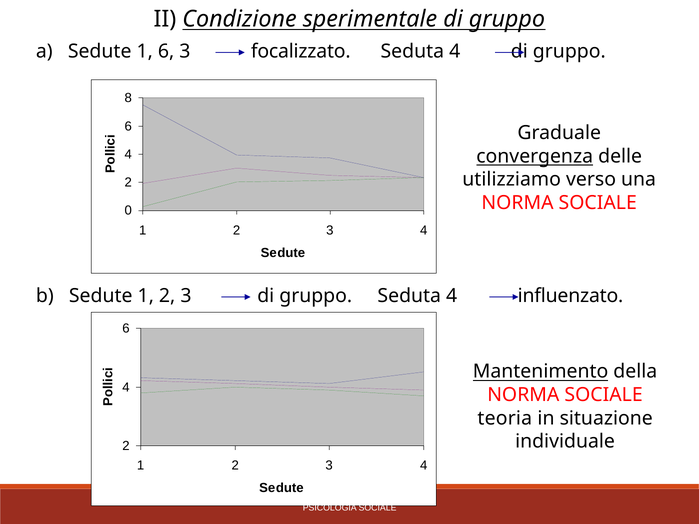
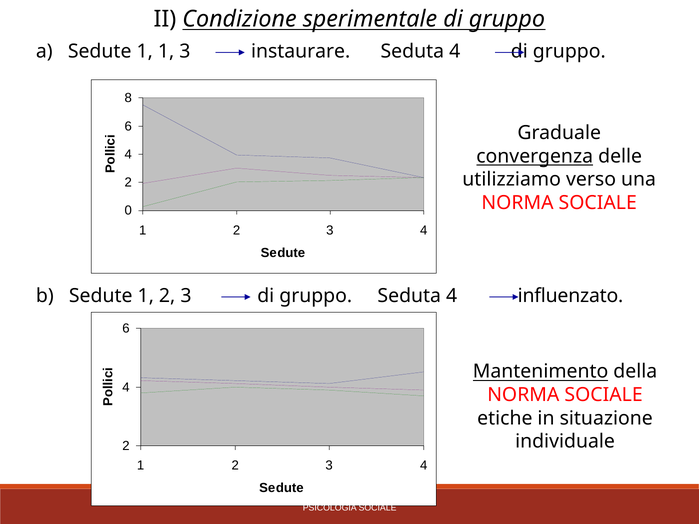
1 6: 6 -> 1 (166, 51)
focalizzato: focalizzato -> instaurare (301, 51)
teoria: teoria -> etiche (505, 418)
